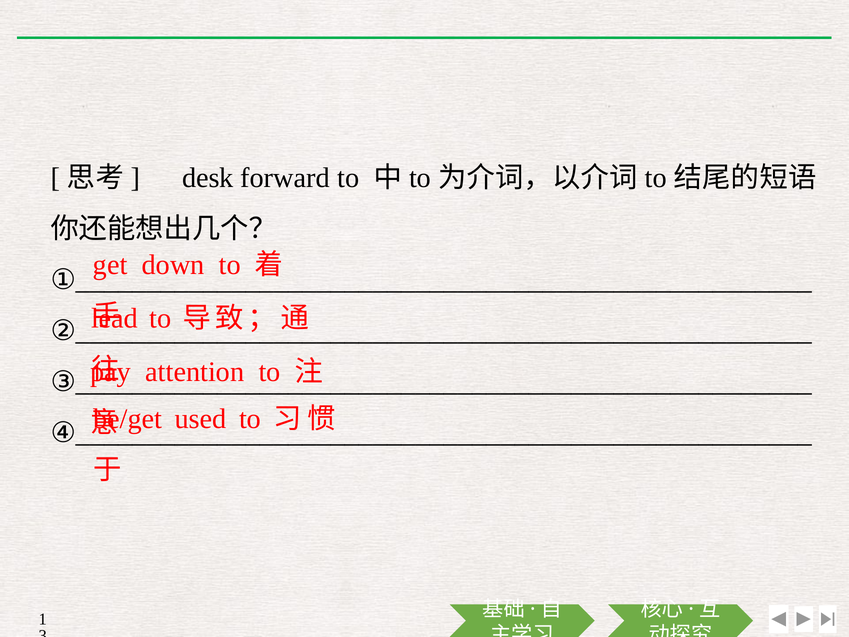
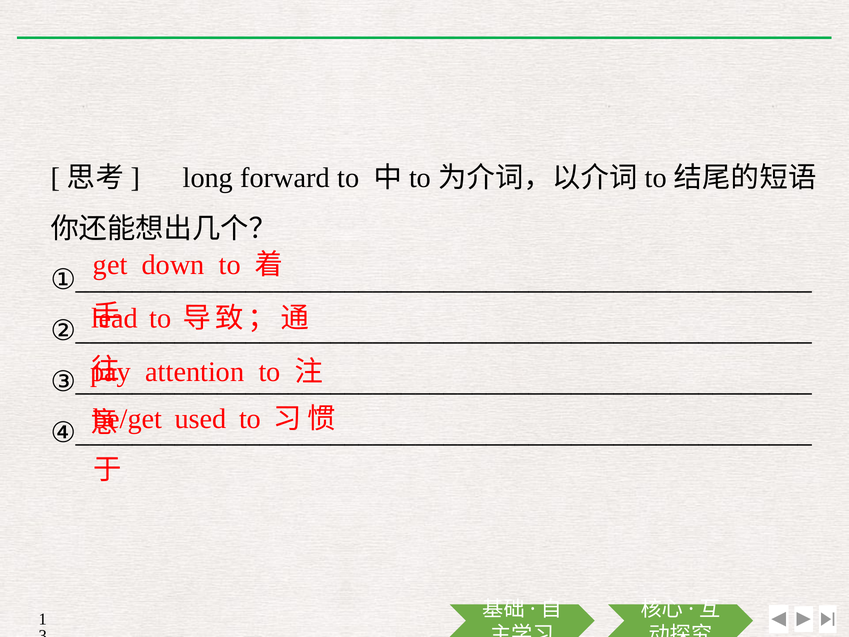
desk: desk -> long (208, 178)
